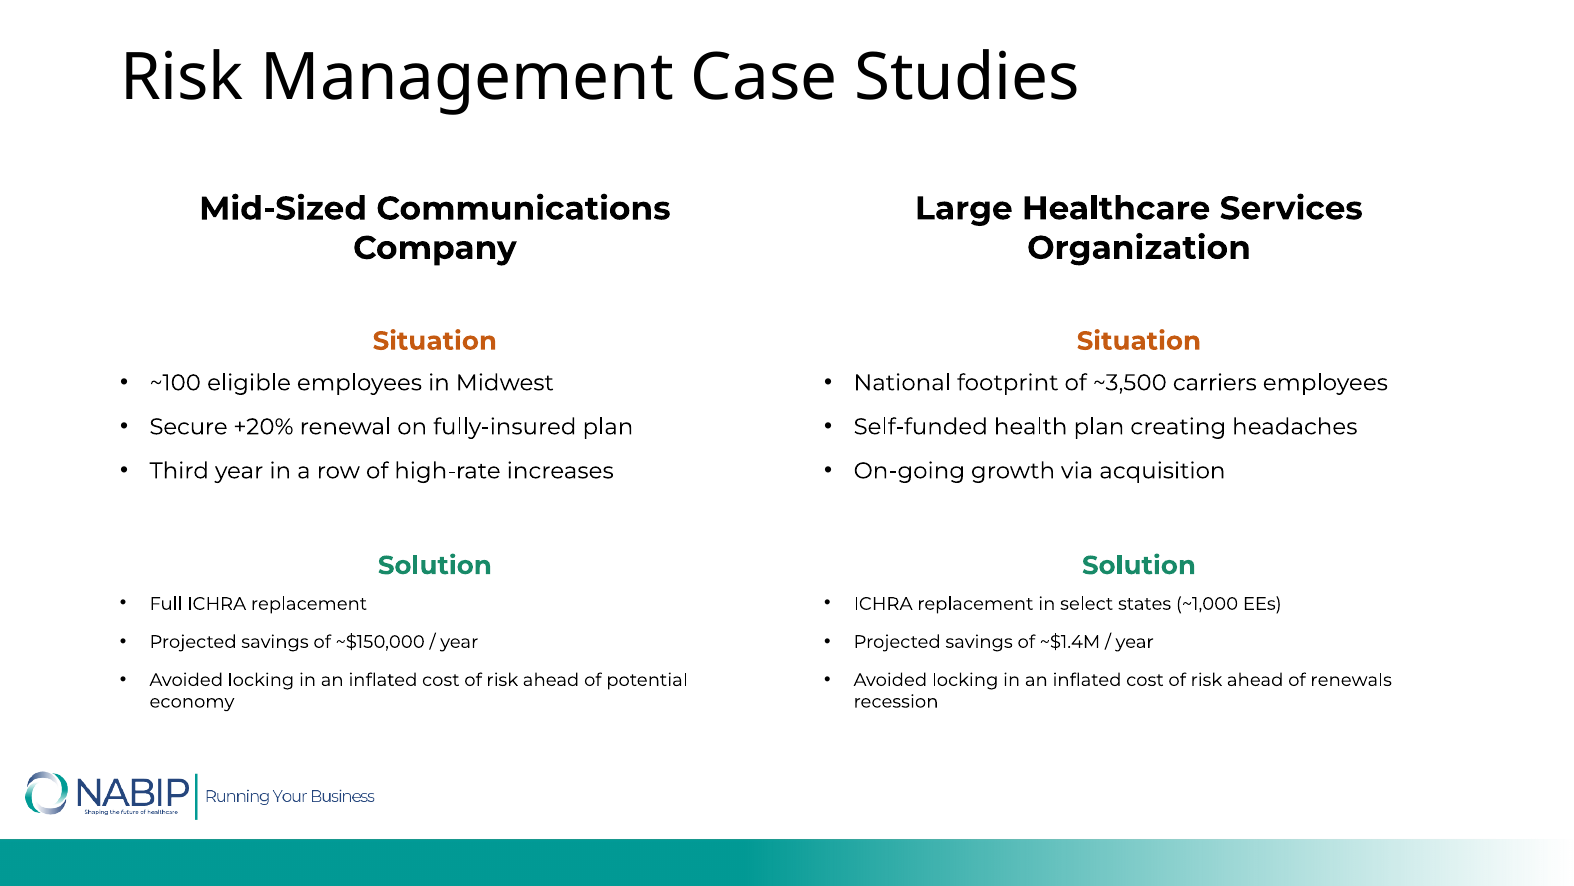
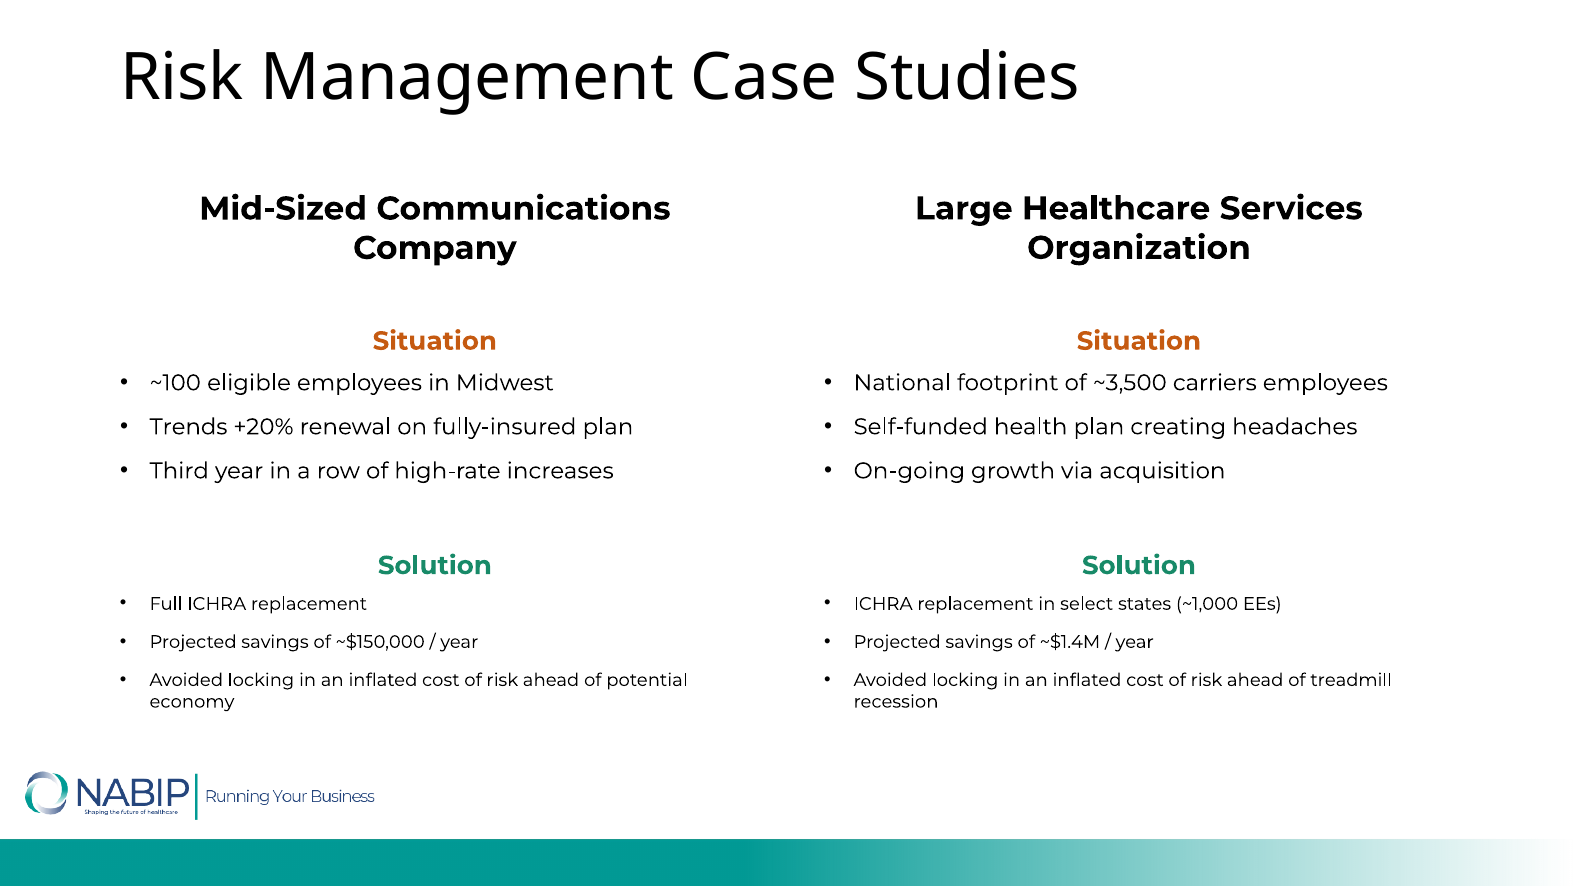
Secure: Secure -> Trends (188, 427)
renewals: renewals -> treadmill (1351, 680)
